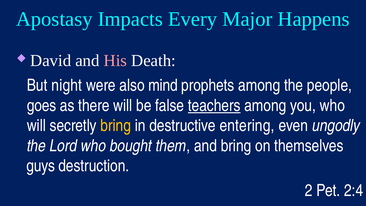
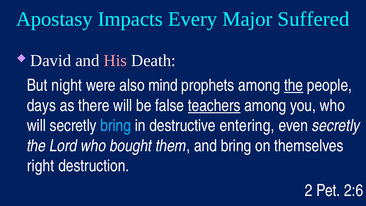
Happens: Happens -> Suffered (314, 19)
the underline: none -> present (294, 85)
goes: goes -> days (41, 105)
bring colour: yellow -> light blue (116, 126)
even ungodly: ungodly -> secretly (336, 126)
guys: guys -> right (41, 166)
2:4: 2:4 -> 2:6 (354, 191)
